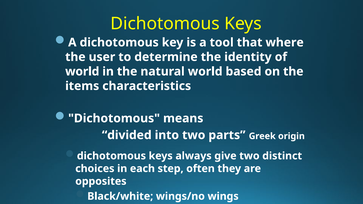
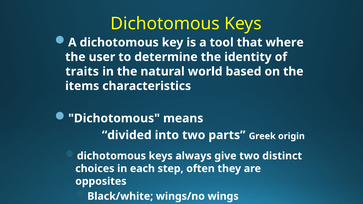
world: world -> traits (82, 72)
